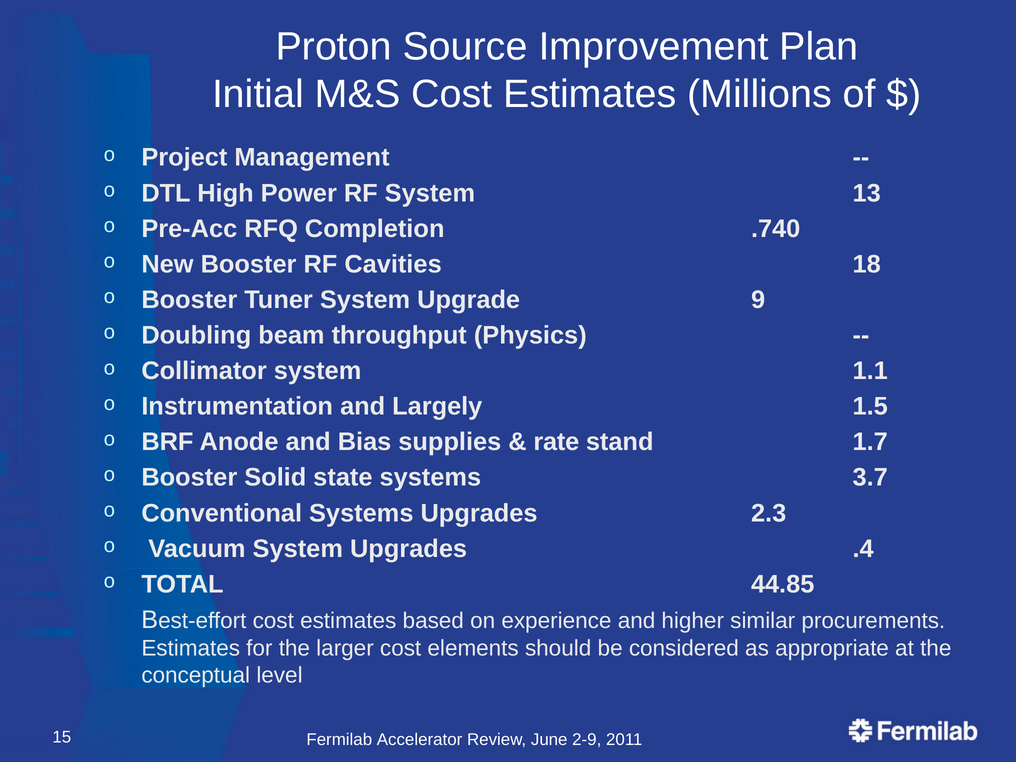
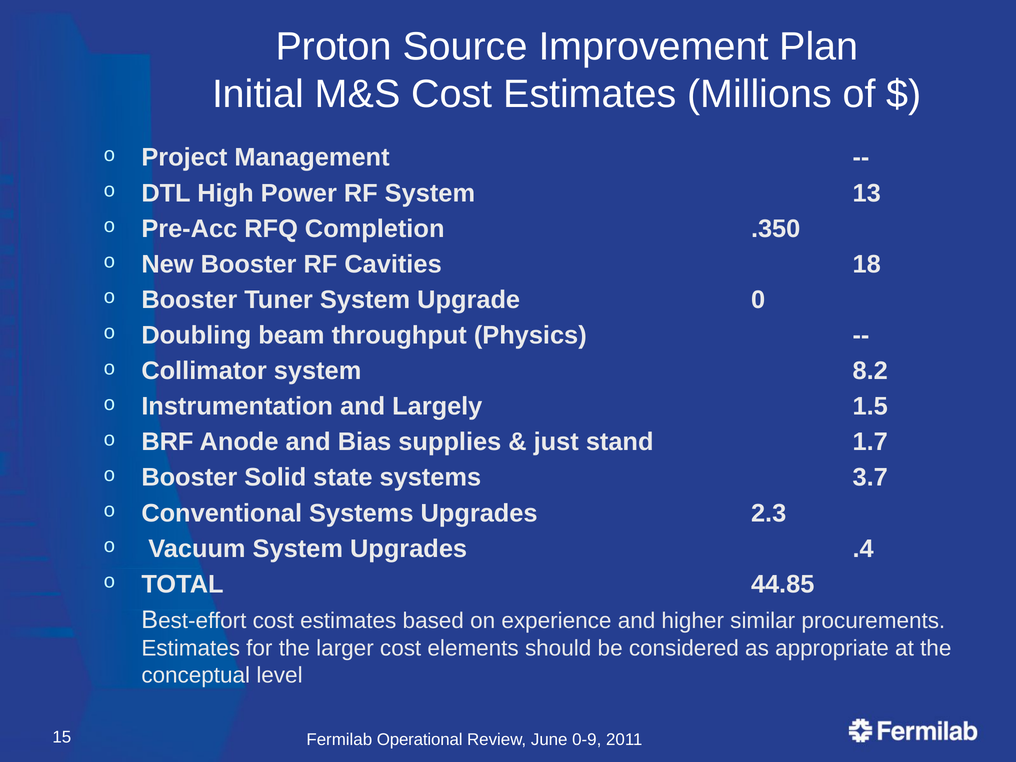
.740: .740 -> .350 (776, 229)
9: 9 -> 0 (758, 300)
1.1: 1.1 -> 8.2 (870, 371)
rate: rate -> just (556, 442)
Accelerator: Accelerator -> Operational (420, 739)
2-9: 2-9 -> 0-9 (587, 739)
